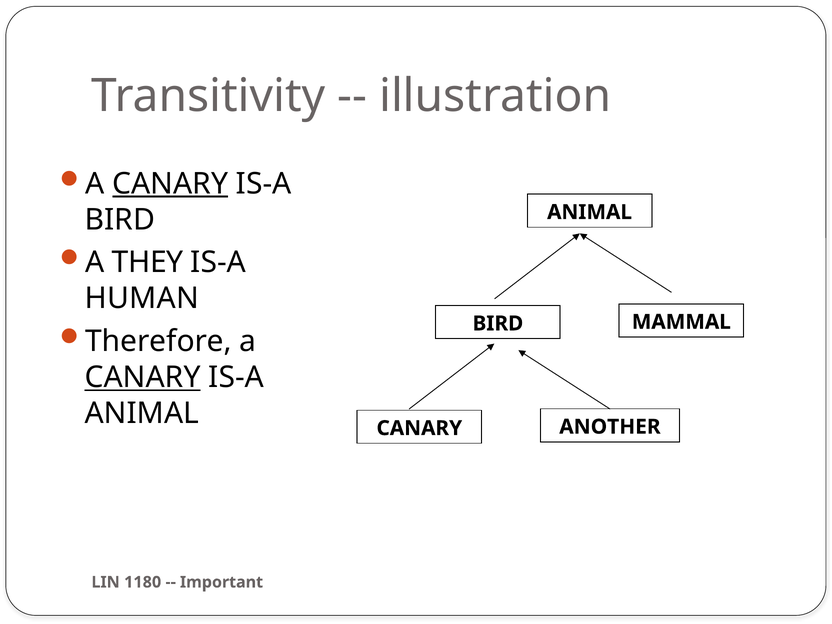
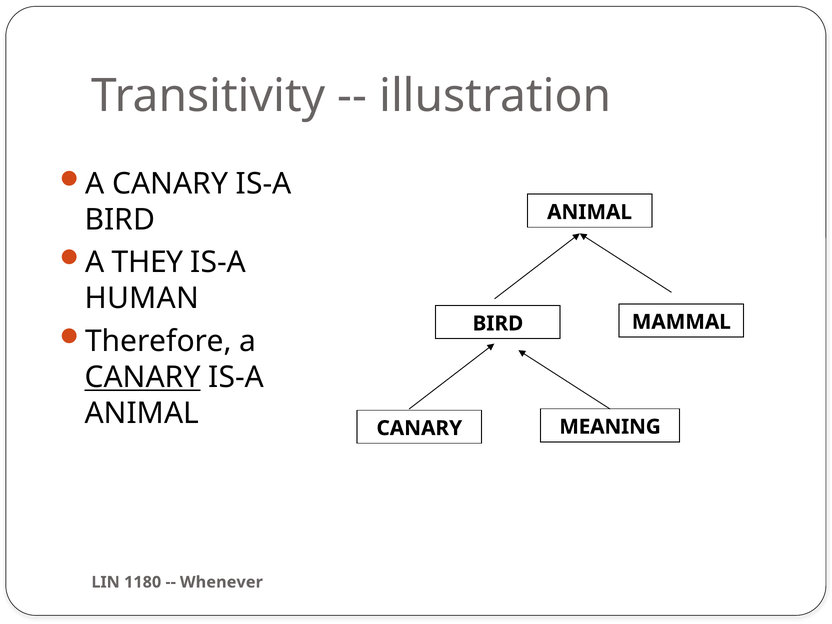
CANARY underline: present -> none (170, 184)
ANOTHER: ANOTHER -> MEANING (610, 427)
Important: Important -> Whenever (221, 582)
